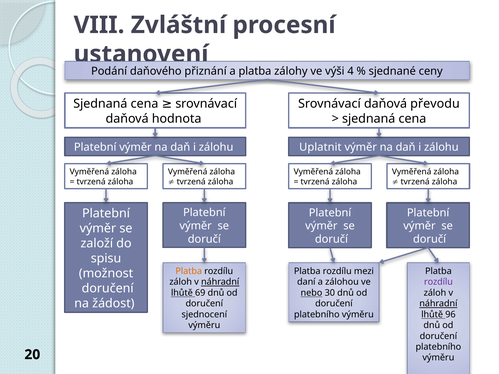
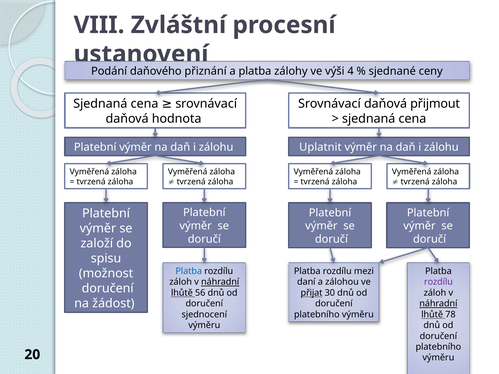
převodu: převodu -> přijmout (435, 104)
Platba colour: orange -> blue (189, 271)
69: 69 -> 56 (200, 293)
nebo: nebo -> přijat (312, 293)
96: 96 -> 78 (450, 315)
